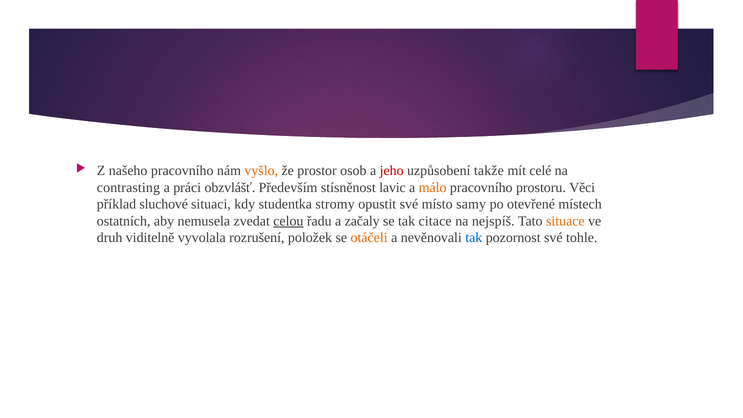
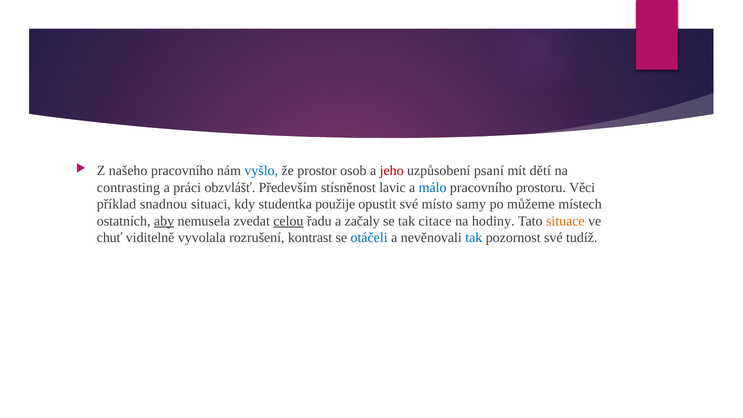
vyšlo colour: orange -> blue (261, 171)
takže: takže -> psaní (489, 171)
celé: celé -> dětí (540, 171)
málo colour: orange -> blue (433, 187)
sluchové: sluchové -> snadnou (164, 204)
stromy: stromy -> použije (335, 204)
otevřené: otevřené -> můžeme (531, 204)
aby underline: none -> present (164, 221)
nejspíš: nejspíš -> hodiny (493, 221)
druh: druh -> chuť (110, 238)
položek: položek -> kontrast (310, 238)
otáčeli colour: orange -> blue (369, 238)
tohle: tohle -> tudíž (582, 238)
